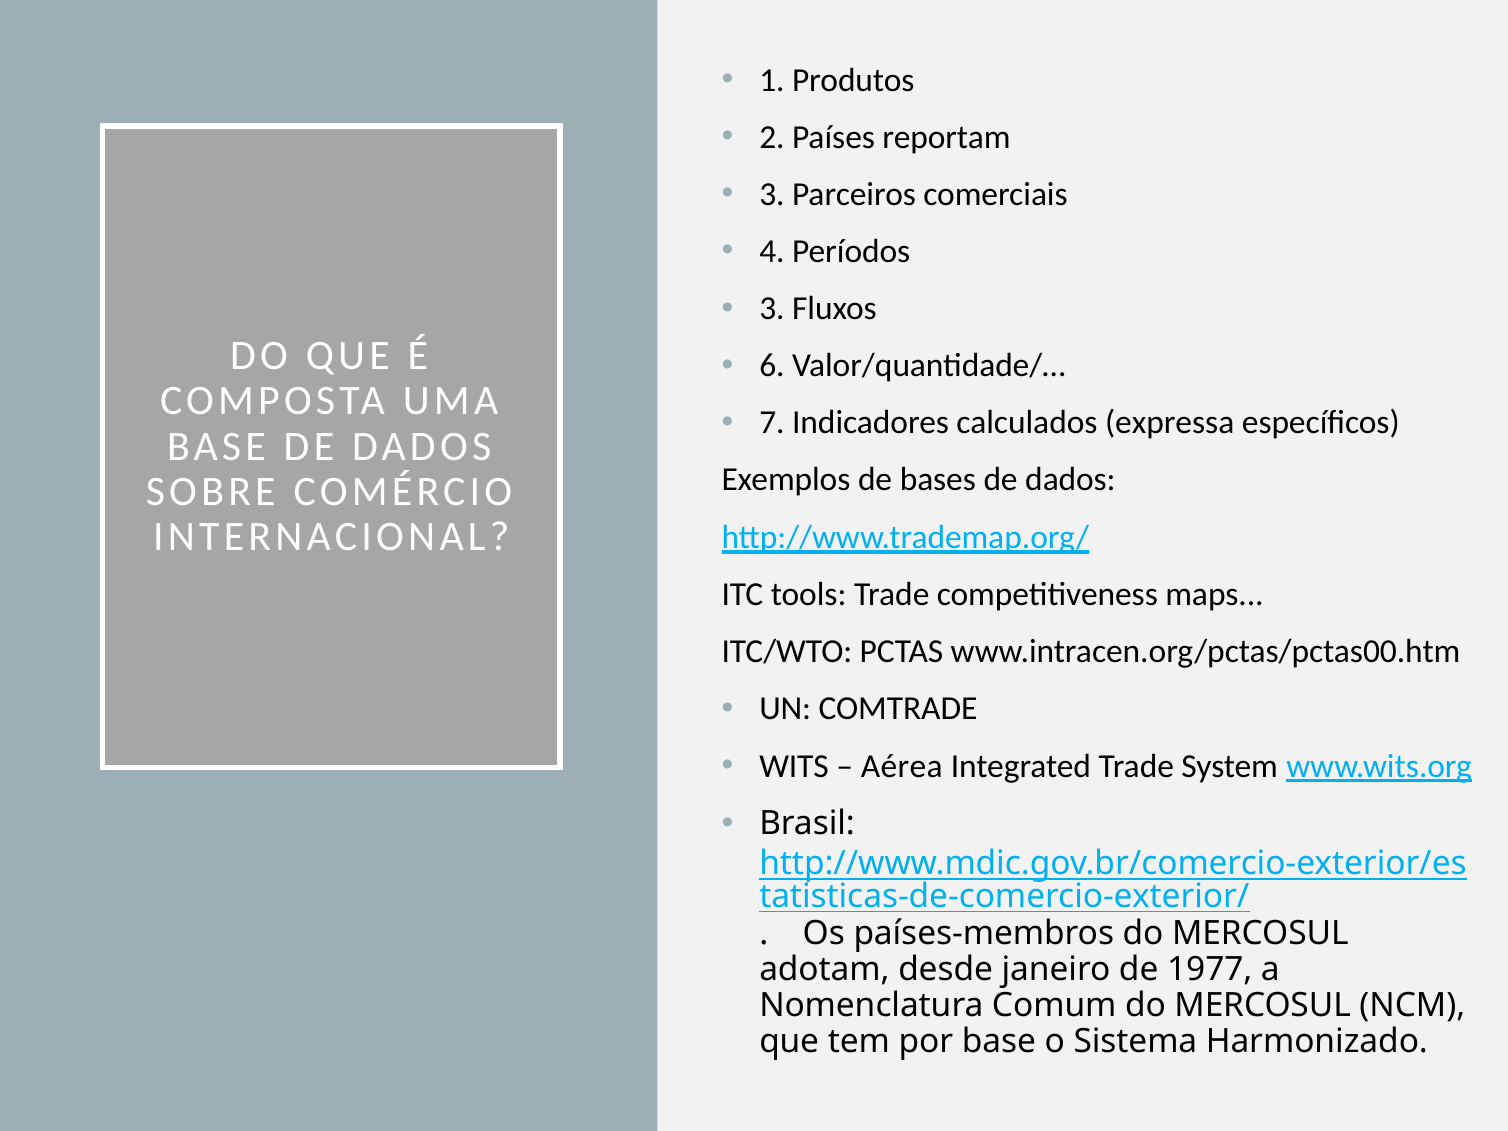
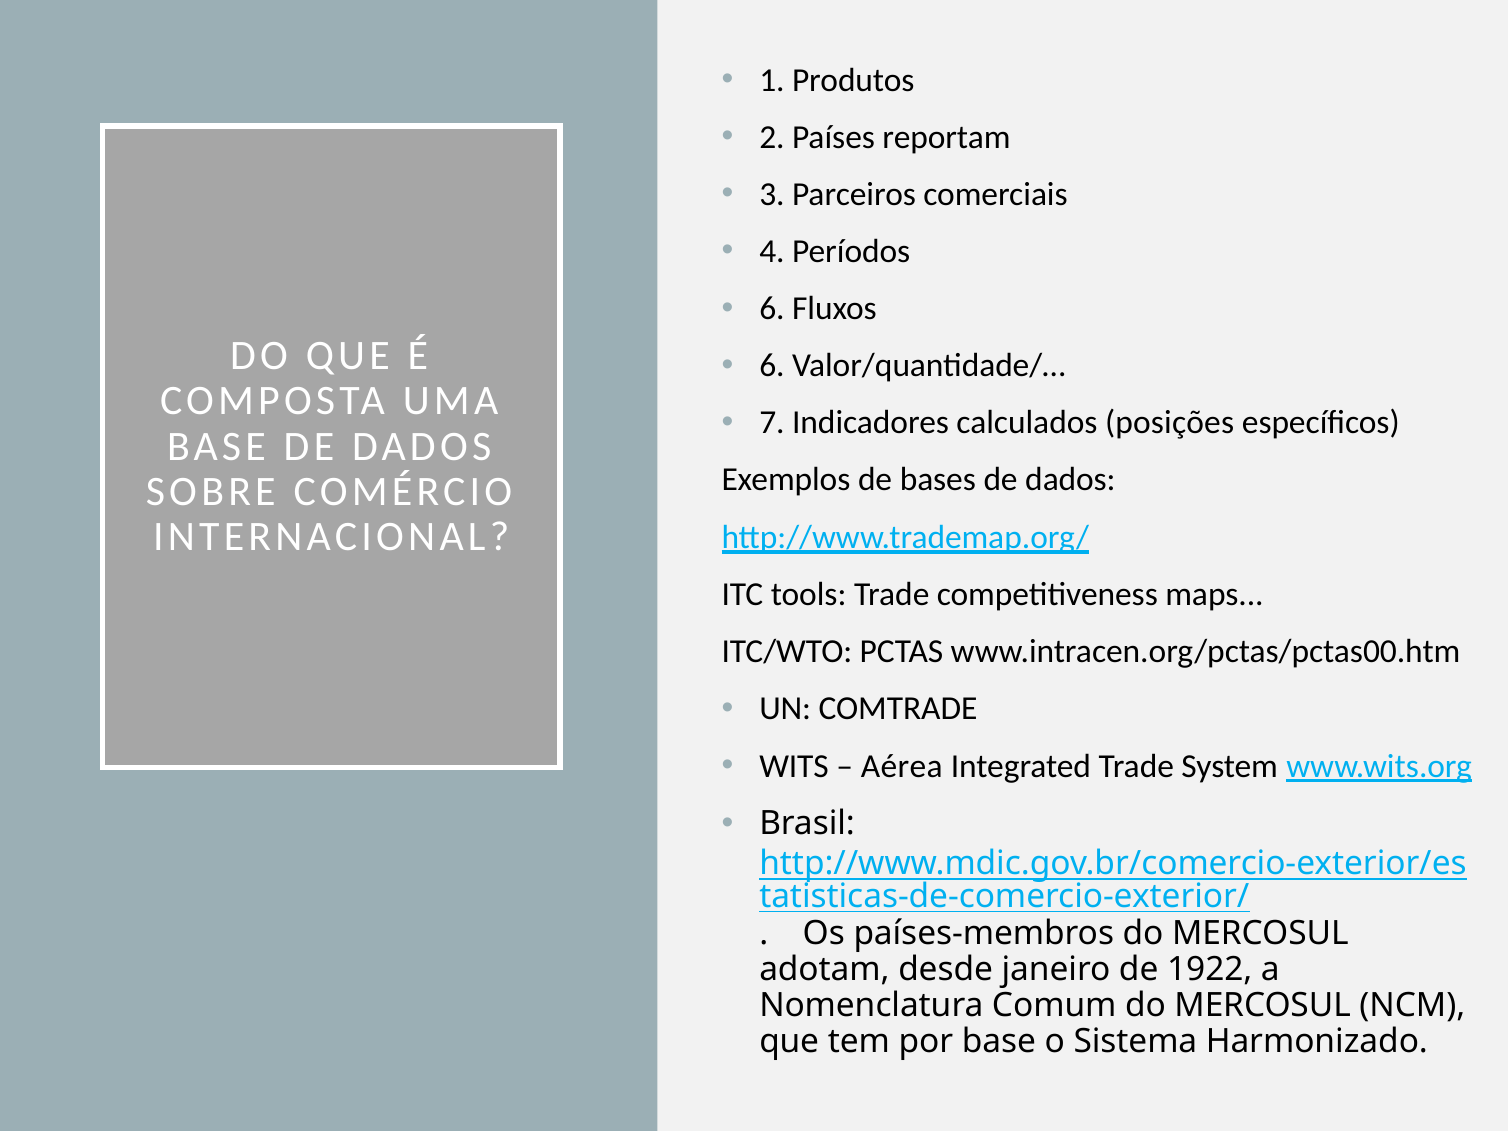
3: 3 -> 6 (772, 308)
expressa: expressa -> posições (1170, 423)
1977: 1977 -> 1922 (1210, 969)
